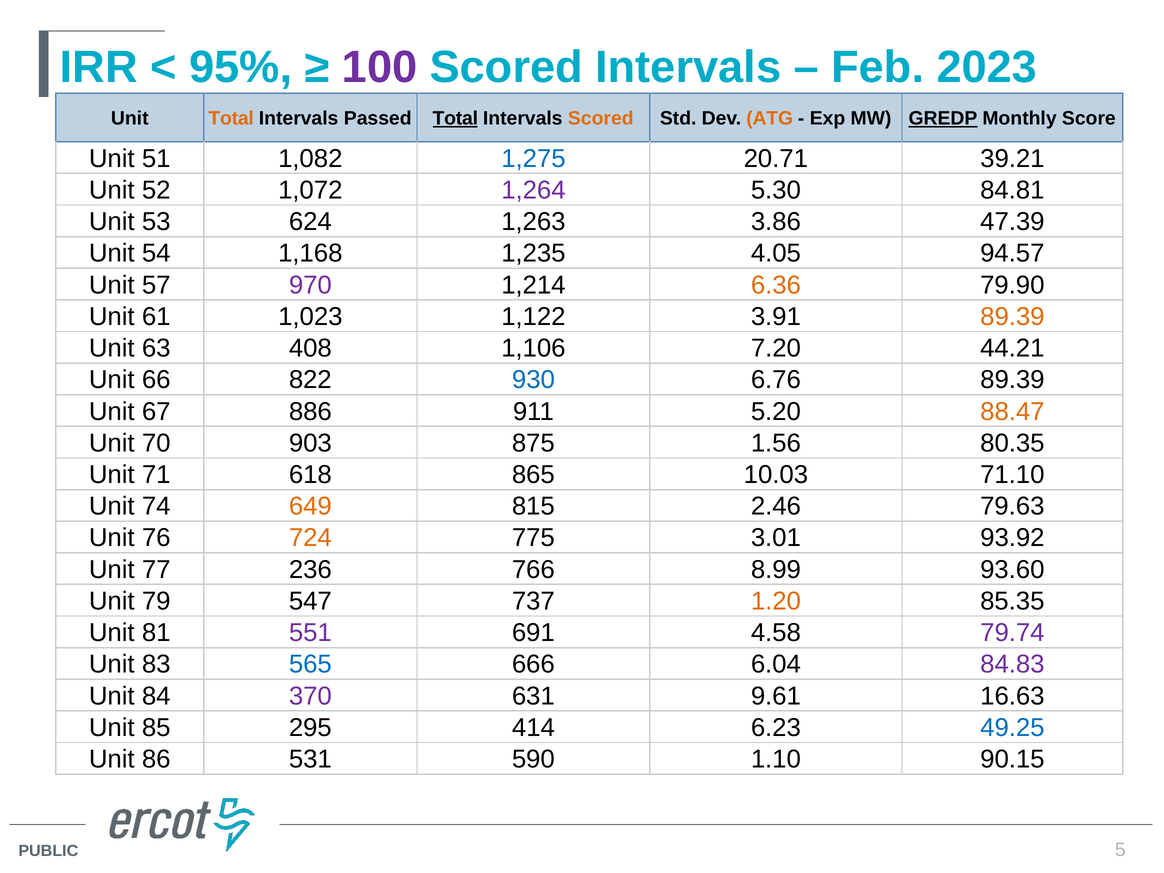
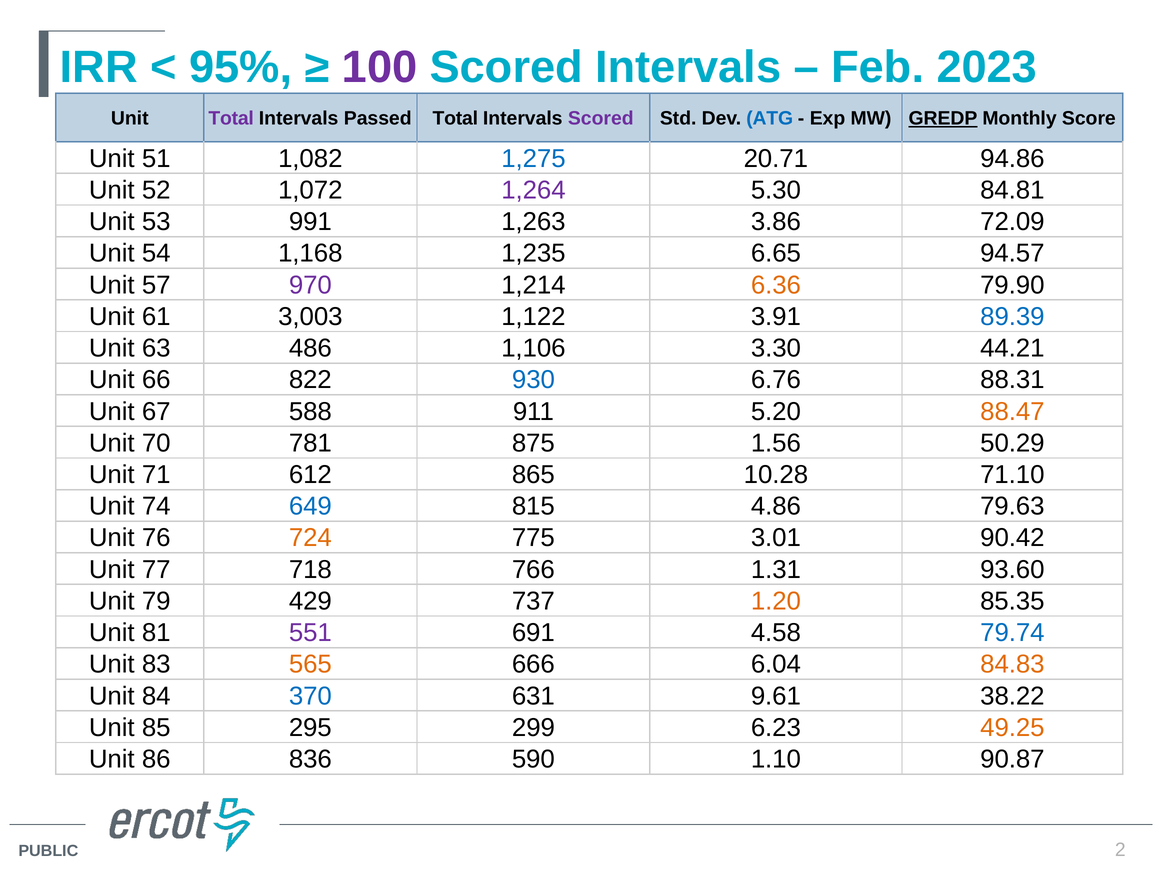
Total colour: orange -> purple (231, 118)
Total underline: present -> none (455, 118)
Scored colour: orange -> purple (601, 118)
ATG colour: orange -> blue (770, 118)
39.21: 39.21 -> 94.86 (1012, 159)
624: 624 -> 991 (310, 222)
47.39: 47.39 -> 72.09 (1012, 222)
4.05: 4.05 -> 6.65 (776, 253)
1,023: 1,023 -> 3,003 (310, 317)
89.39 colour: orange -> blue (1012, 317)
408: 408 -> 486 (310, 348)
7.20: 7.20 -> 3.30 (776, 348)
6.76 89.39: 89.39 -> 88.31 (1012, 380)
886: 886 -> 588 (310, 411)
903: 903 -> 781 (310, 443)
80.35: 80.35 -> 50.29 (1012, 443)
618: 618 -> 612 (310, 475)
10.03: 10.03 -> 10.28 (776, 475)
649 colour: orange -> blue (310, 506)
2.46: 2.46 -> 4.86 (776, 506)
93.92: 93.92 -> 90.42 (1012, 538)
236: 236 -> 718 (310, 570)
8.99: 8.99 -> 1.31 (776, 570)
547: 547 -> 429 (310, 601)
79.74 colour: purple -> blue (1012, 633)
565 colour: blue -> orange (310, 664)
84.83 colour: purple -> orange (1012, 664)
370 colour: purple -> blue (310, 696)
16.63: 16.63 -> 38.22 (1012, 696)
414: 414 -> 299 (533, 728)
49.25 colour: blue -> orange (1012, 728)
531: 531 -> 836 (310, 759)
90.15: 90.15 -> 90.87 (1012, 759)
5: 5 -> 2 (1120, 850)
